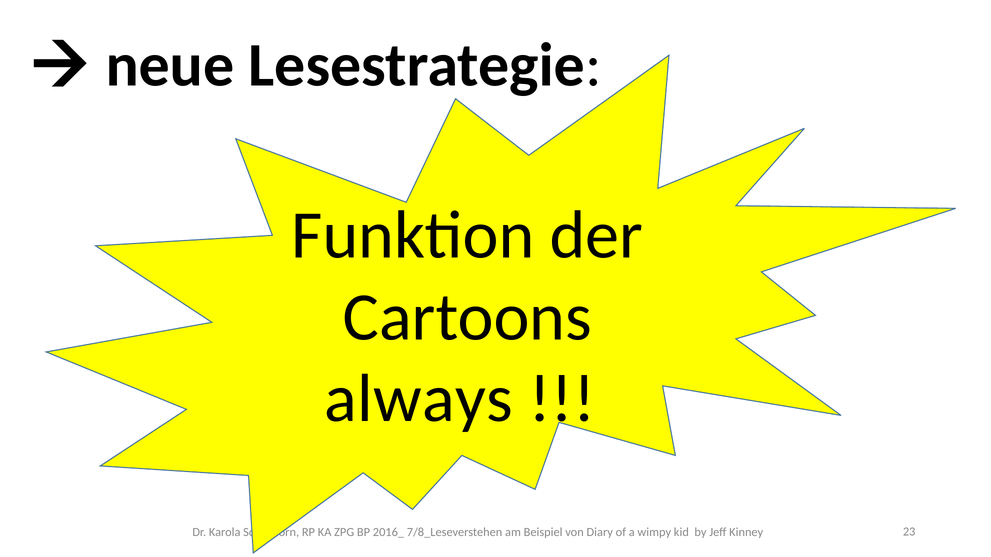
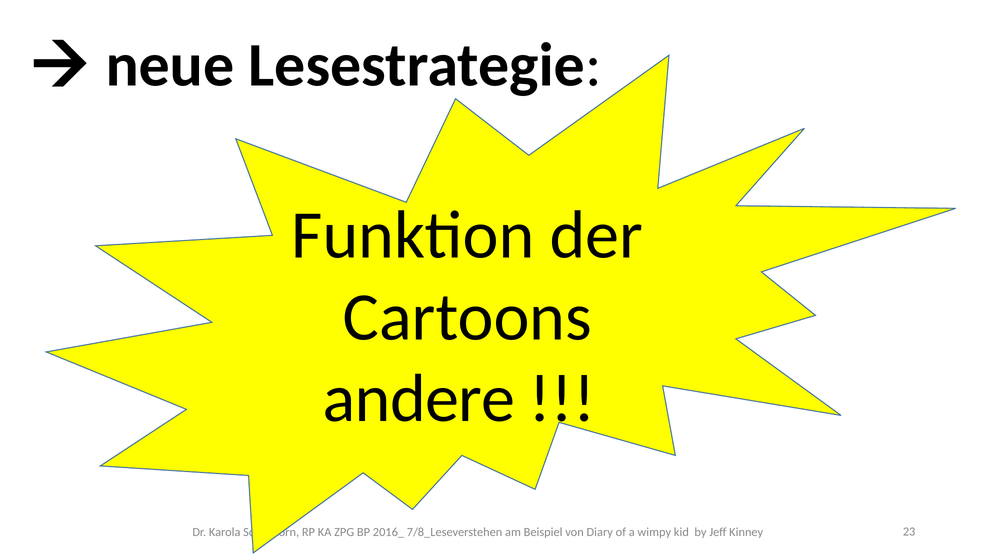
always: always -> andere (419, 399)
